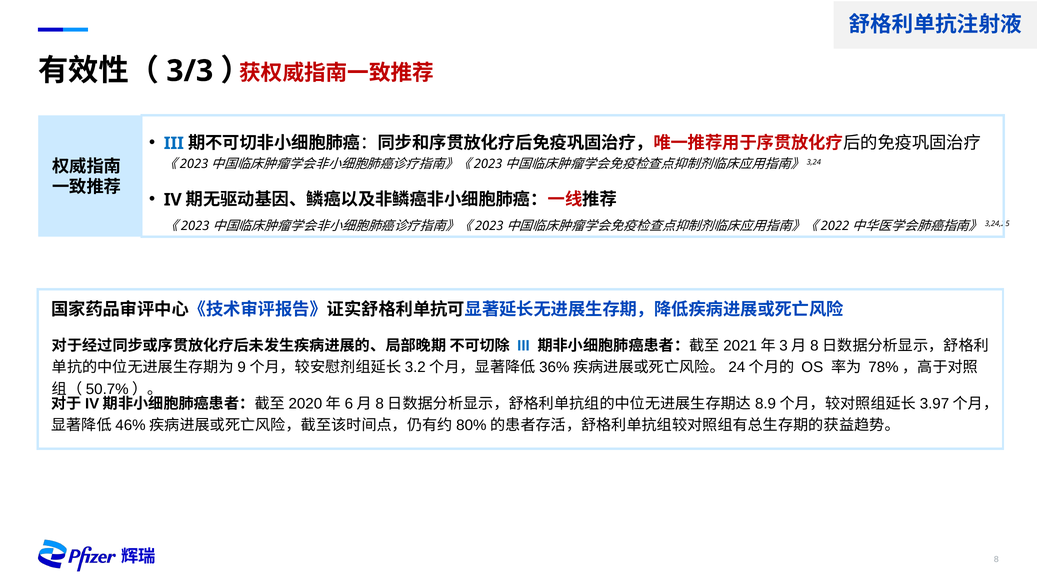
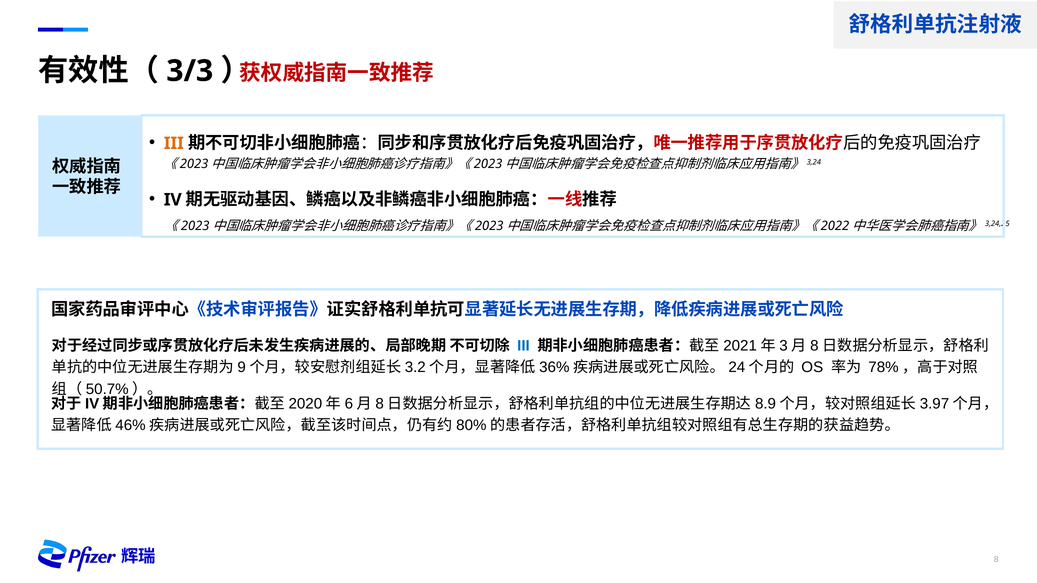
III colour: blue -> orange (174, 143)
